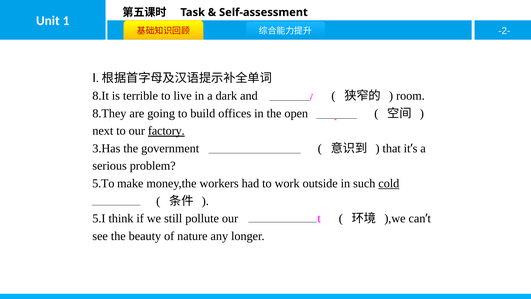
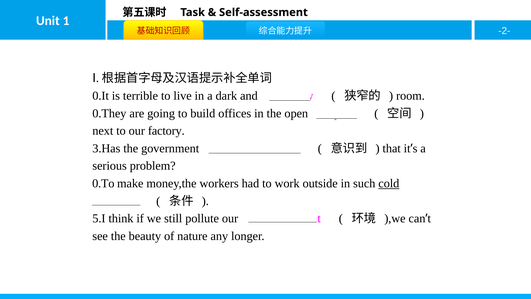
8.It: 8.It -> 0.It (101, 96)
8.They: 8.They -> 0.They (109, 113)
factory underline: present -> none (166, 131)
5.To: 5.To -> 0.To (103, 183)
